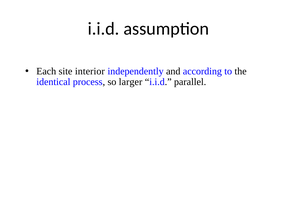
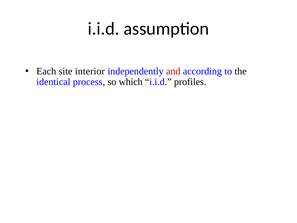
and colour: black -> red (173, 71)
larger: larger -> which (131, 82)
parallel: parallel -> profiles (190, 82)
